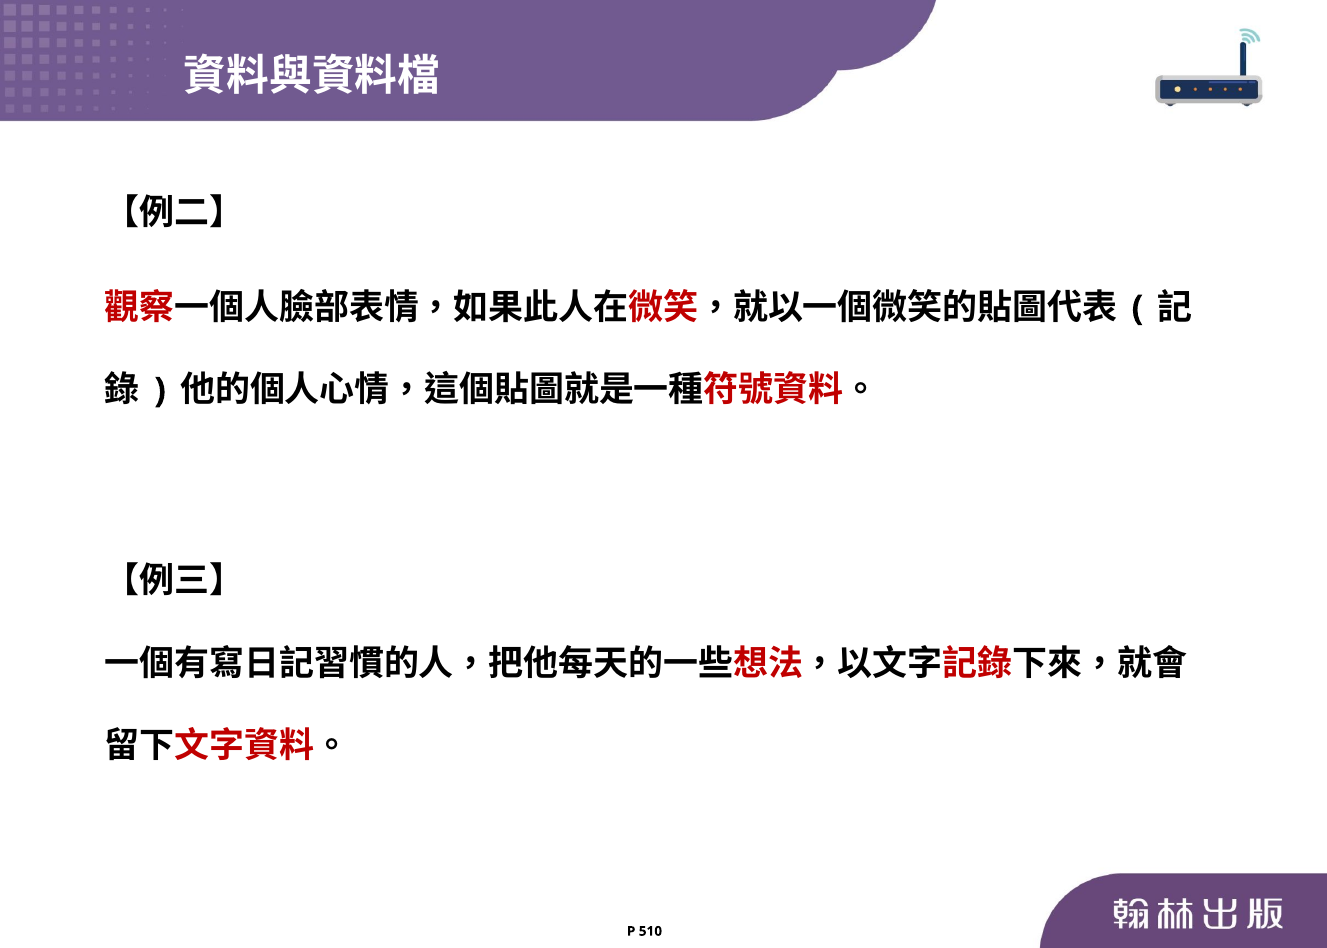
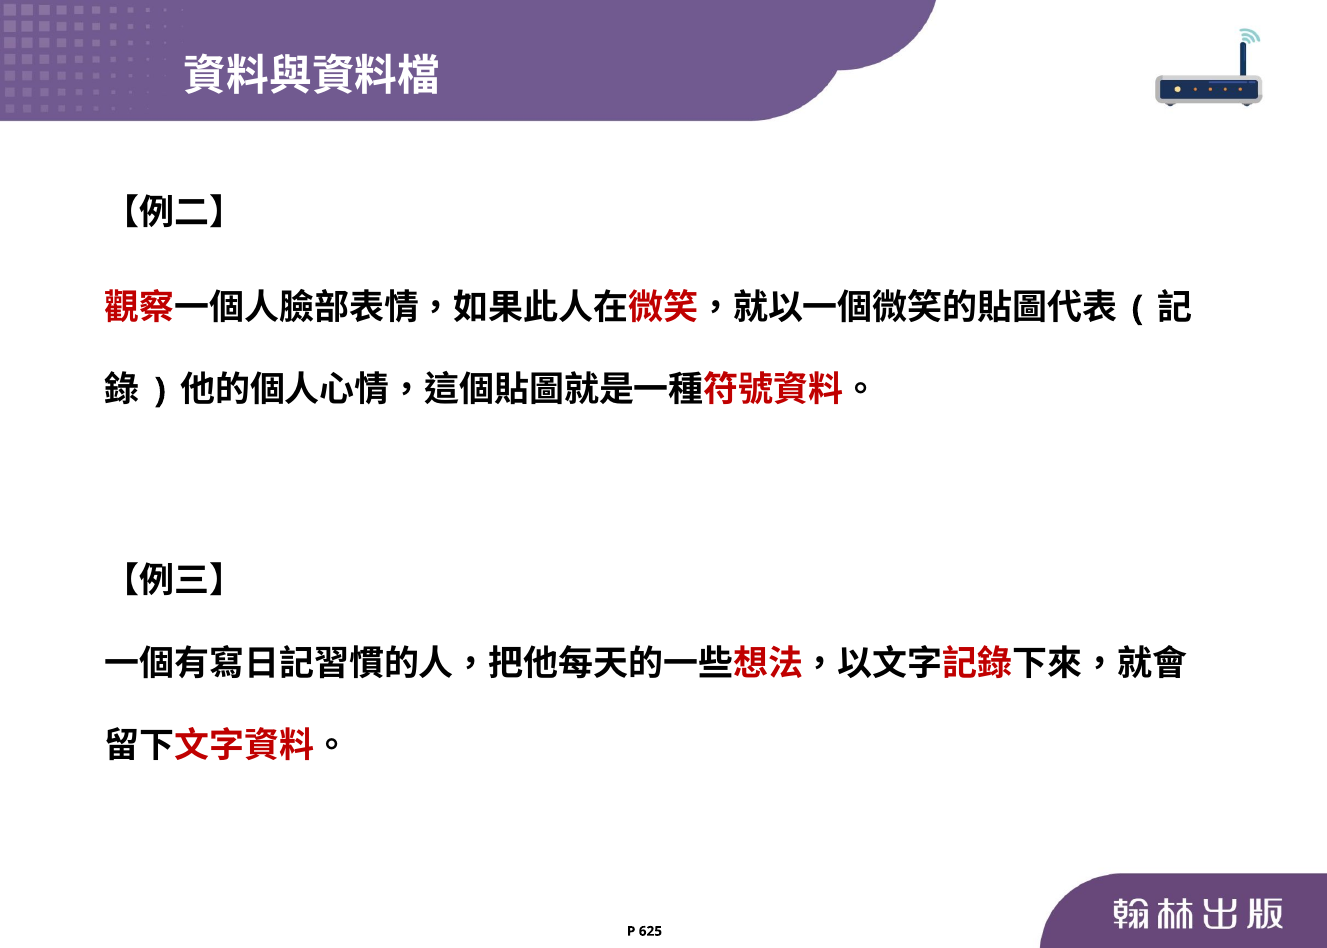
510: 510 -> 625 (650, 931)
